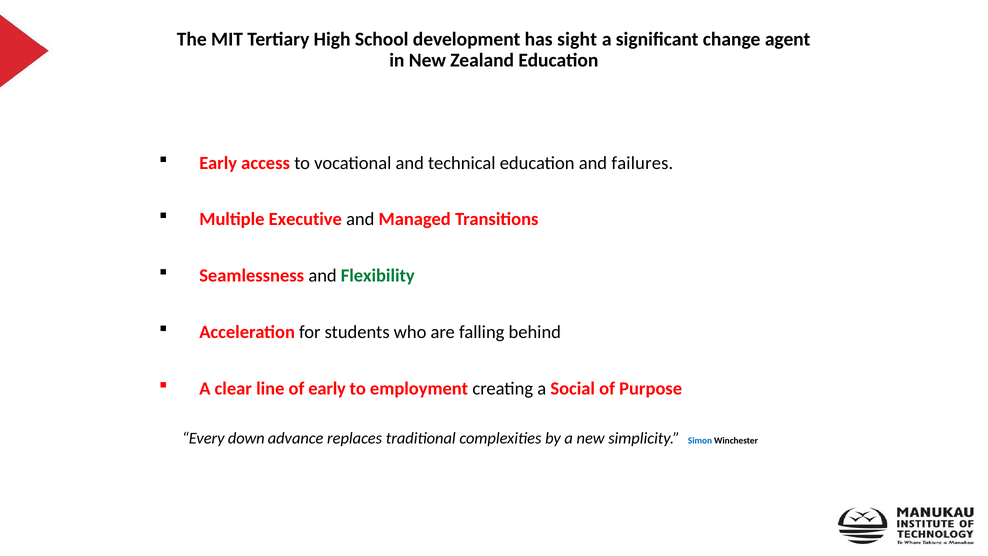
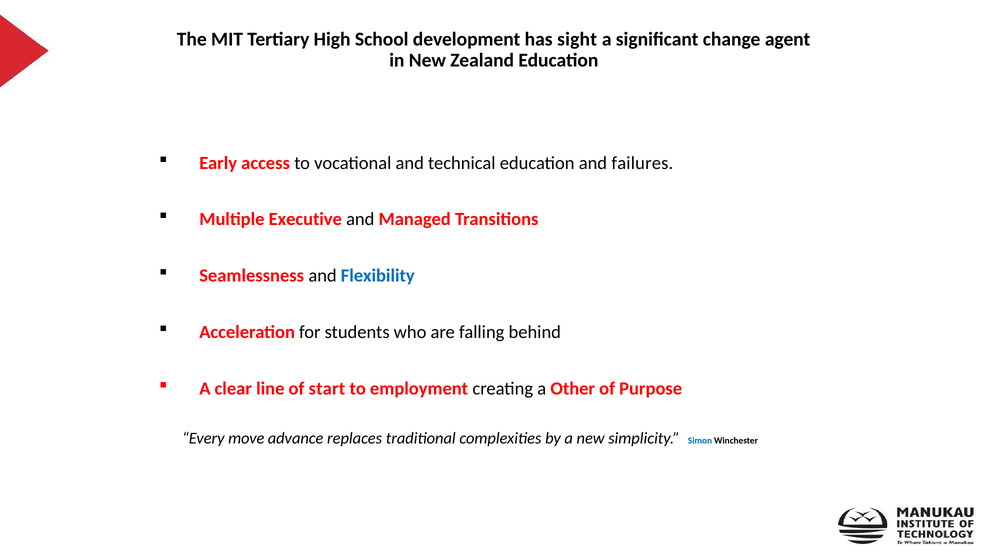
Flexibility colour: green -> blue (378, 276)
of early: early -> start (327, 389)
Social: Social -> Other (573, 389)
down: down -> move (246, 438)
